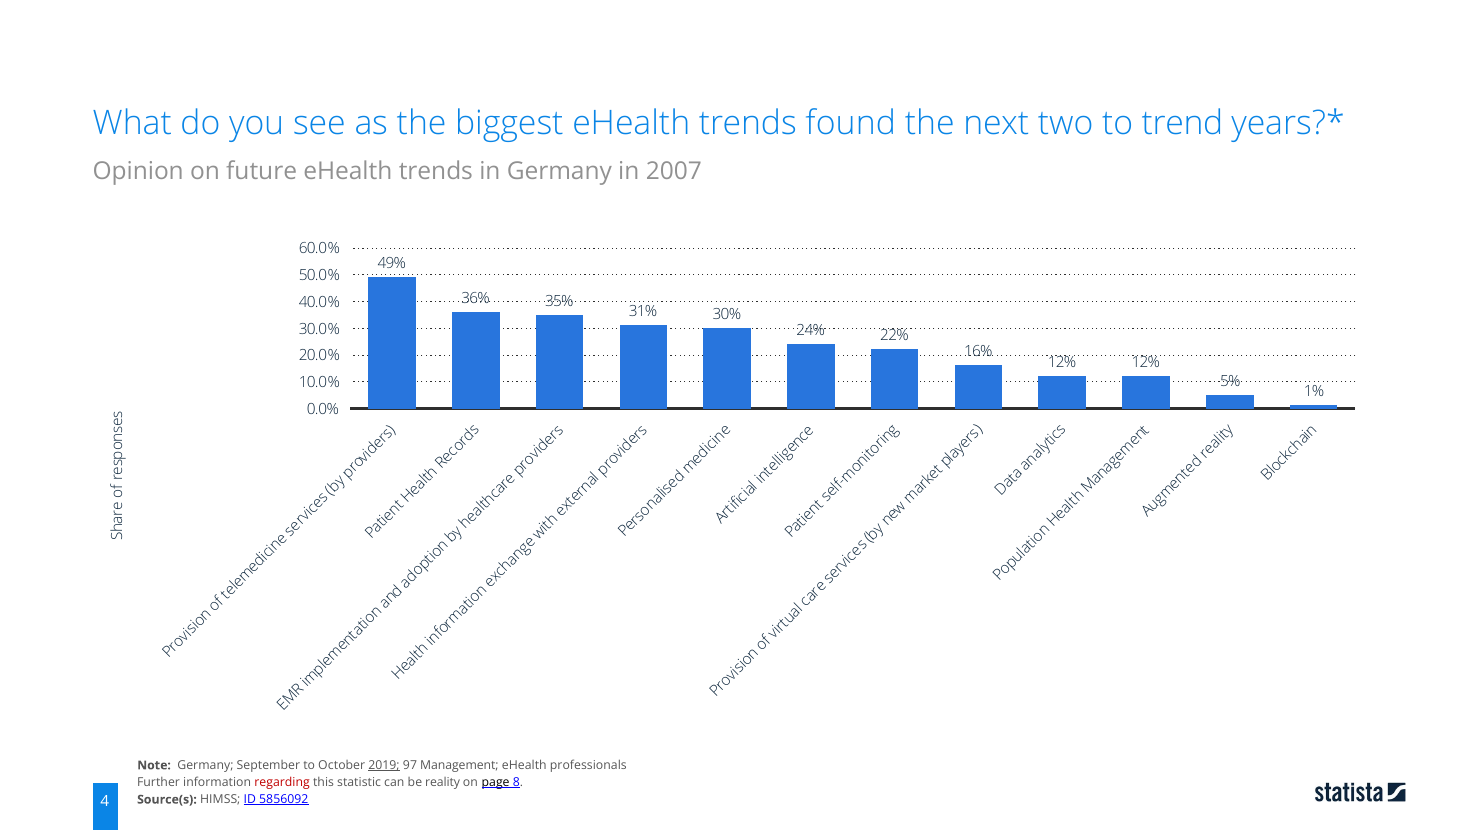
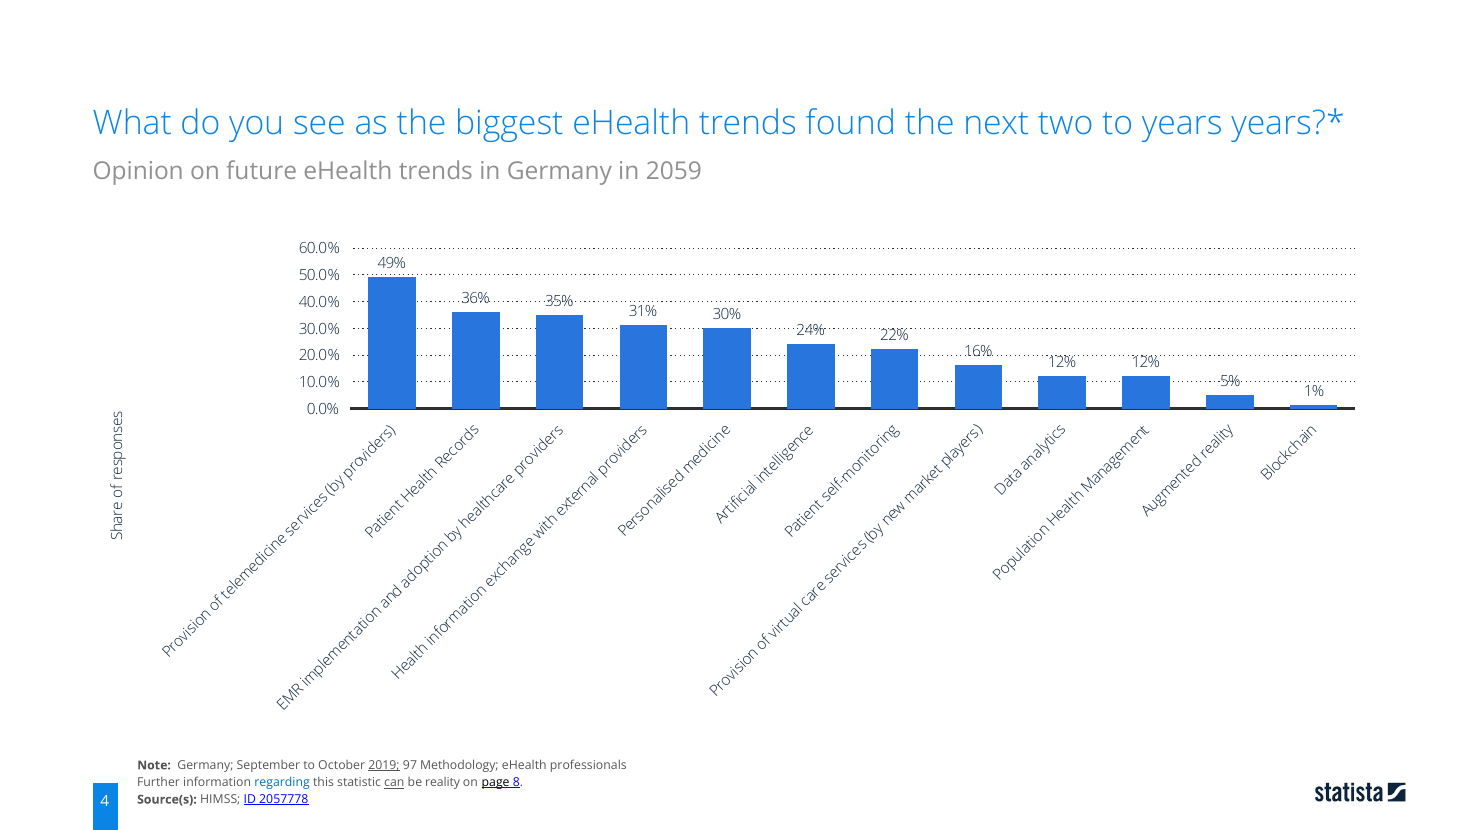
trend: trend -> years (1182, 124)
2007: 2007 -> 2059 (674, 171)
Management: Management -> Methodology (459, 765)
regarding colour: red -> blue (282, 782)
can underline: none -> present (394, 782)
5856092: 5856092 -> 2057778 (284, 799)
